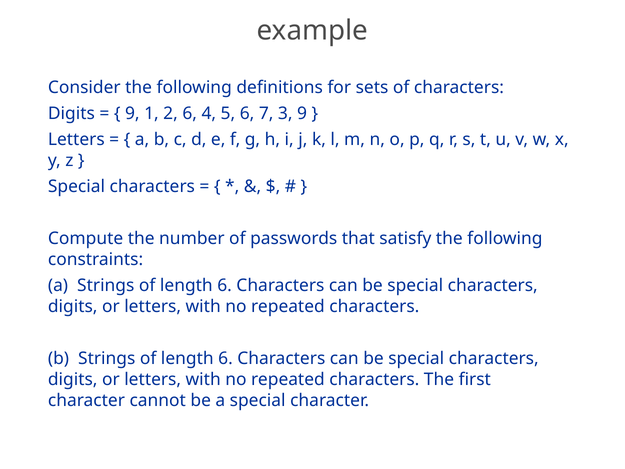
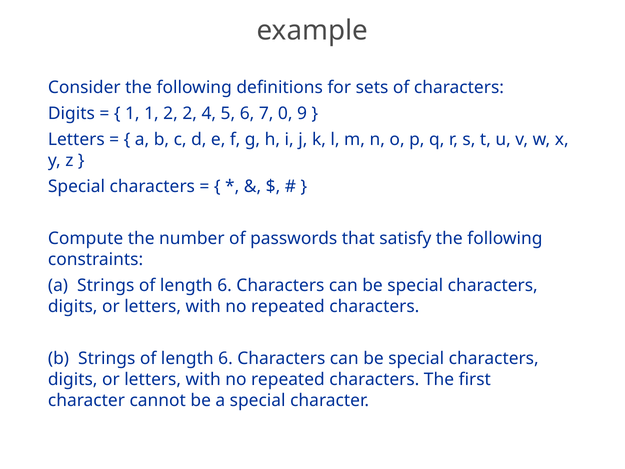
9: 9 -> 1 (132, 114)
2 6: 6 -> 2 (190, 114)
3: 3 -> 0 (285, 114)
